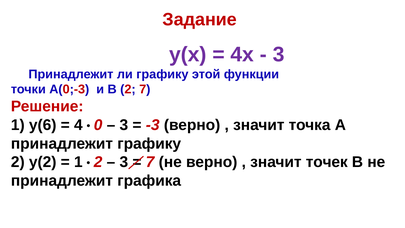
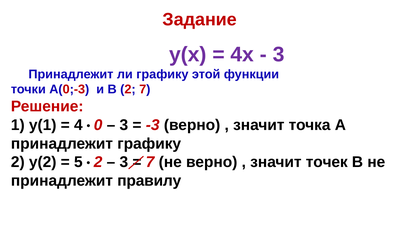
у(6: у(6 -> у(1 (43, 125)
1: 1 -> 5 (78, 162)
графика: графика -> правилу (149, 181)
